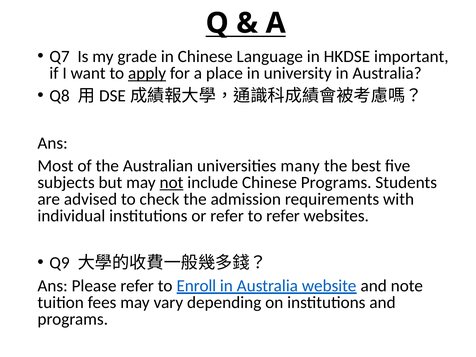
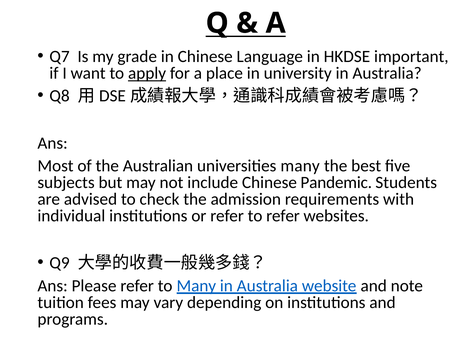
not underline: present -> none (171, 182)
Chinese Programs: Programs -> Pandemic (336, 182)
to Enroll: Enroll -> Many (196, 286)
